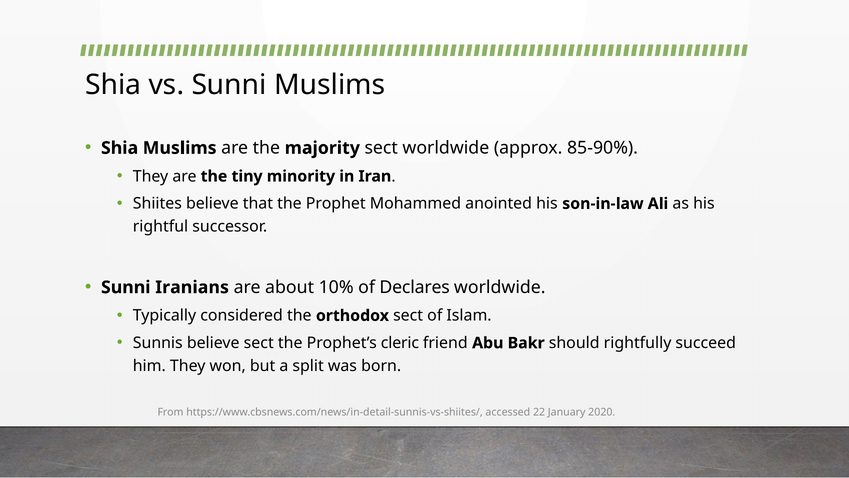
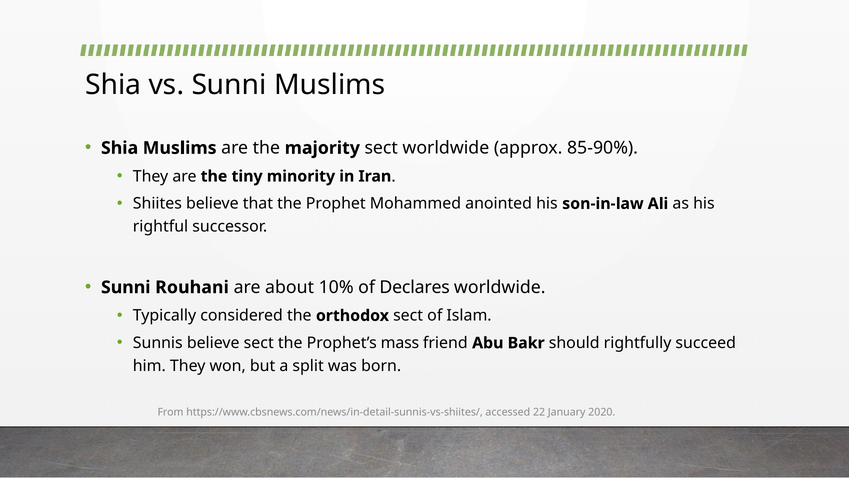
Iranians: Iranians -> Rouhani (192, 287)
cleric: cleric -> mass (400, 343)
